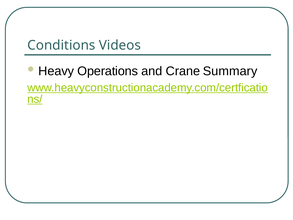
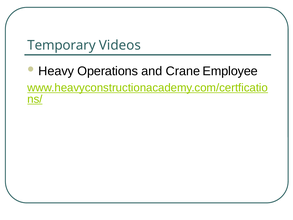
Conditions: Conditions -> Temporary (61, 45)
Summary: Summary -> Employee (230, 71)
